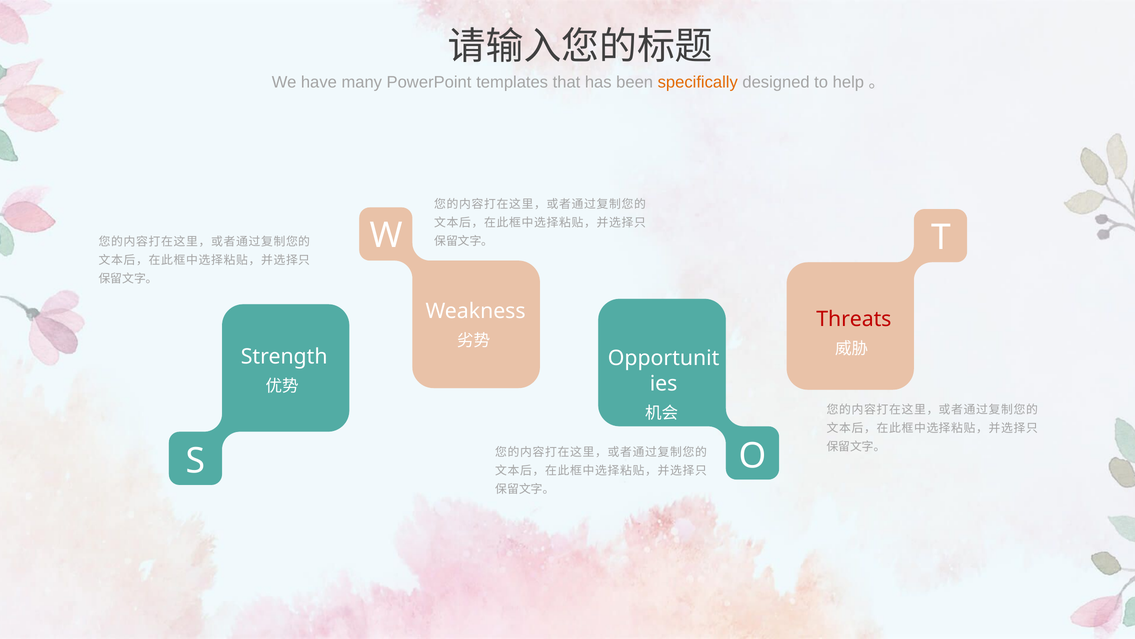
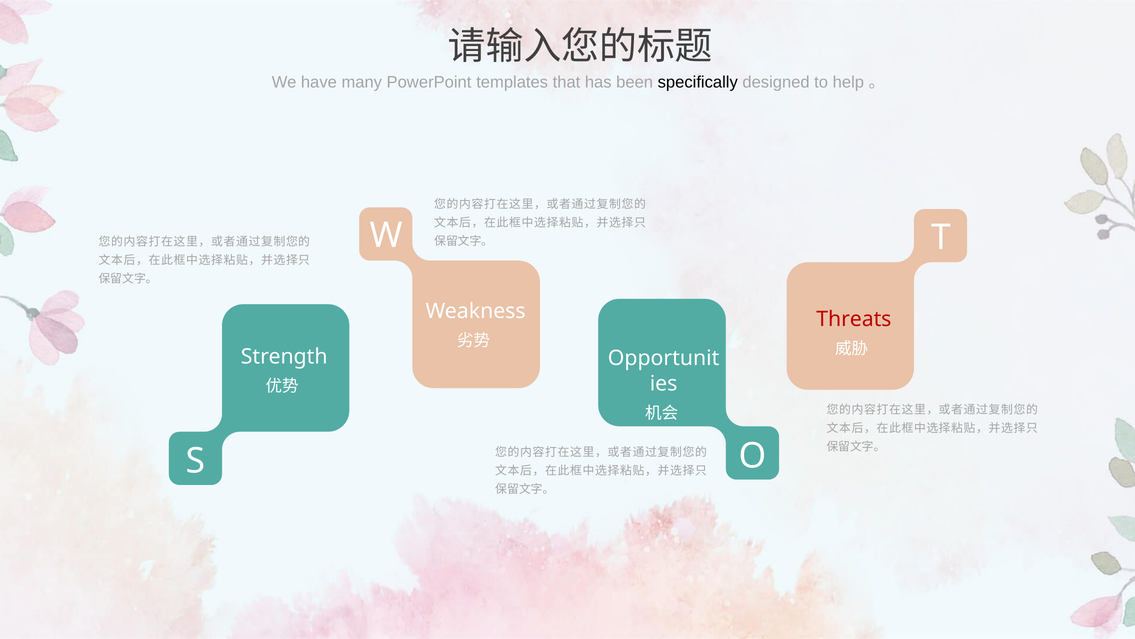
specifically colour: orange -> black (698, 82)
